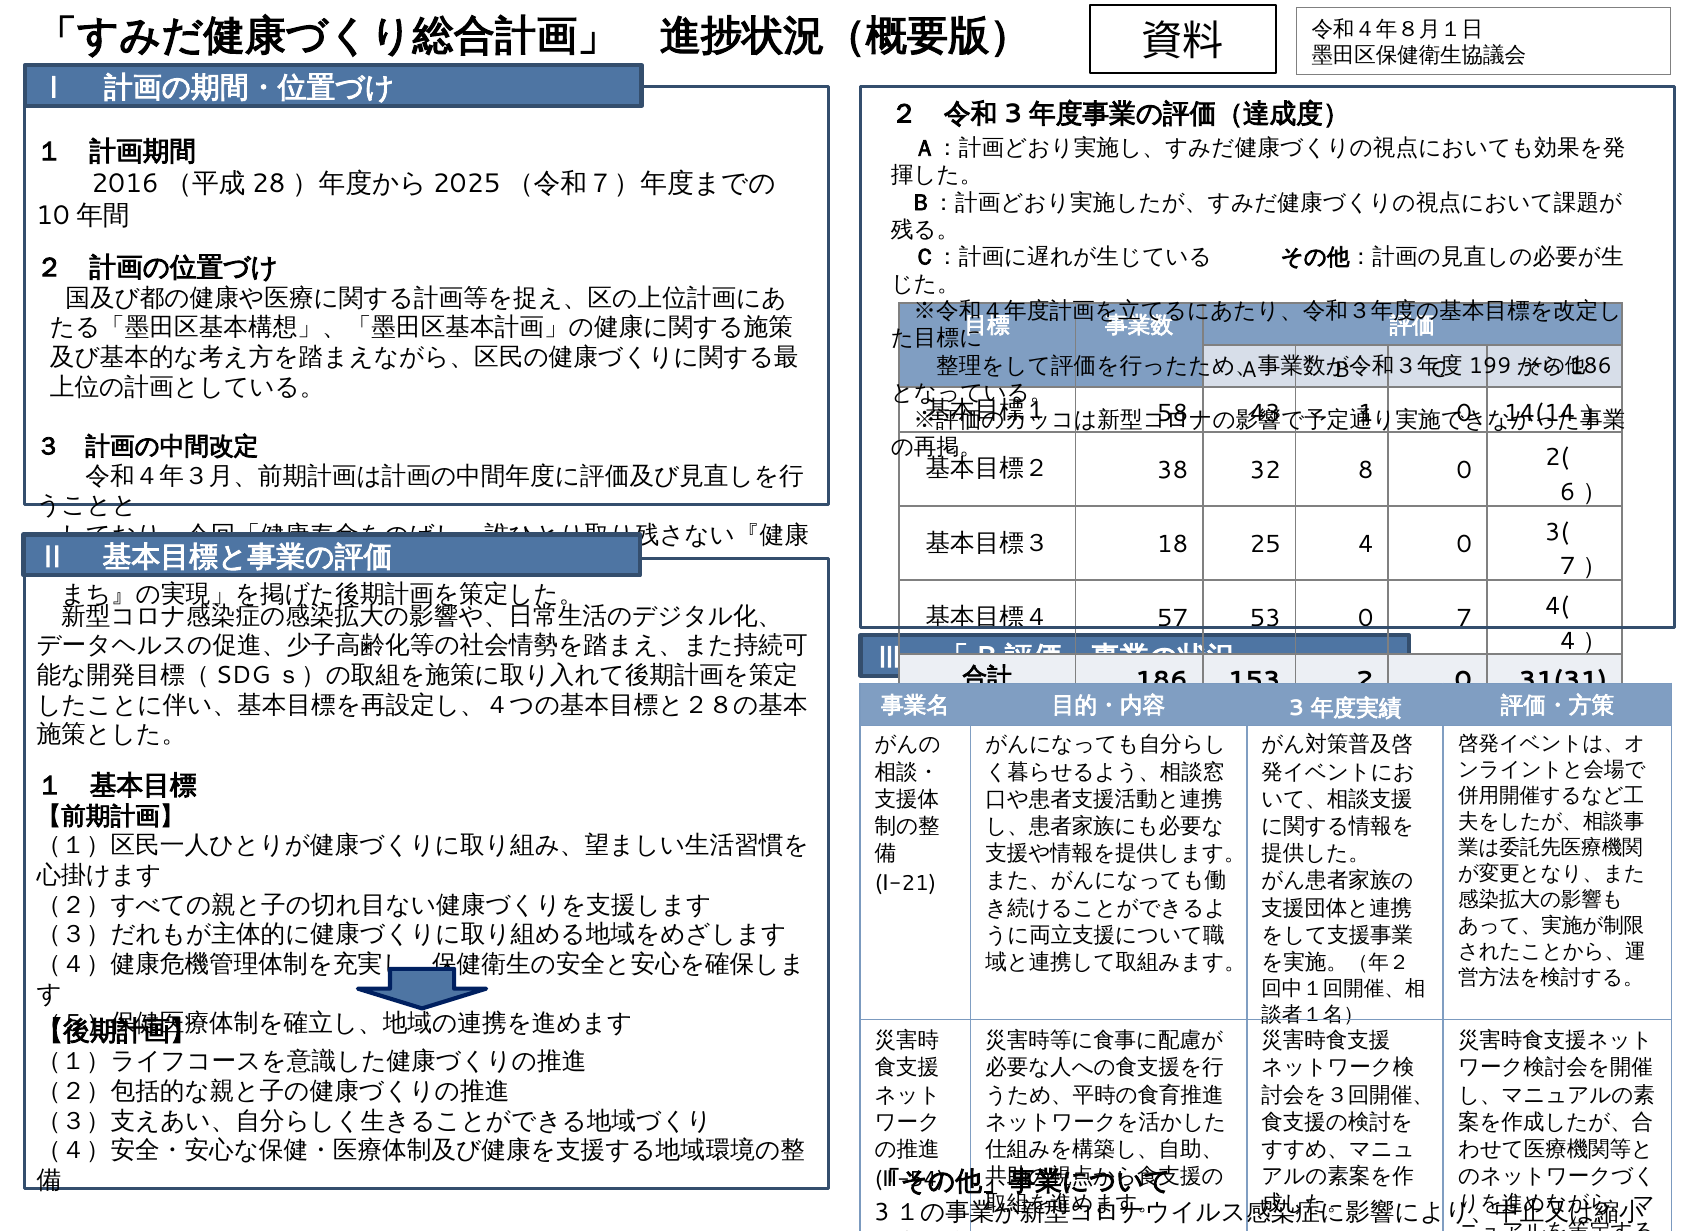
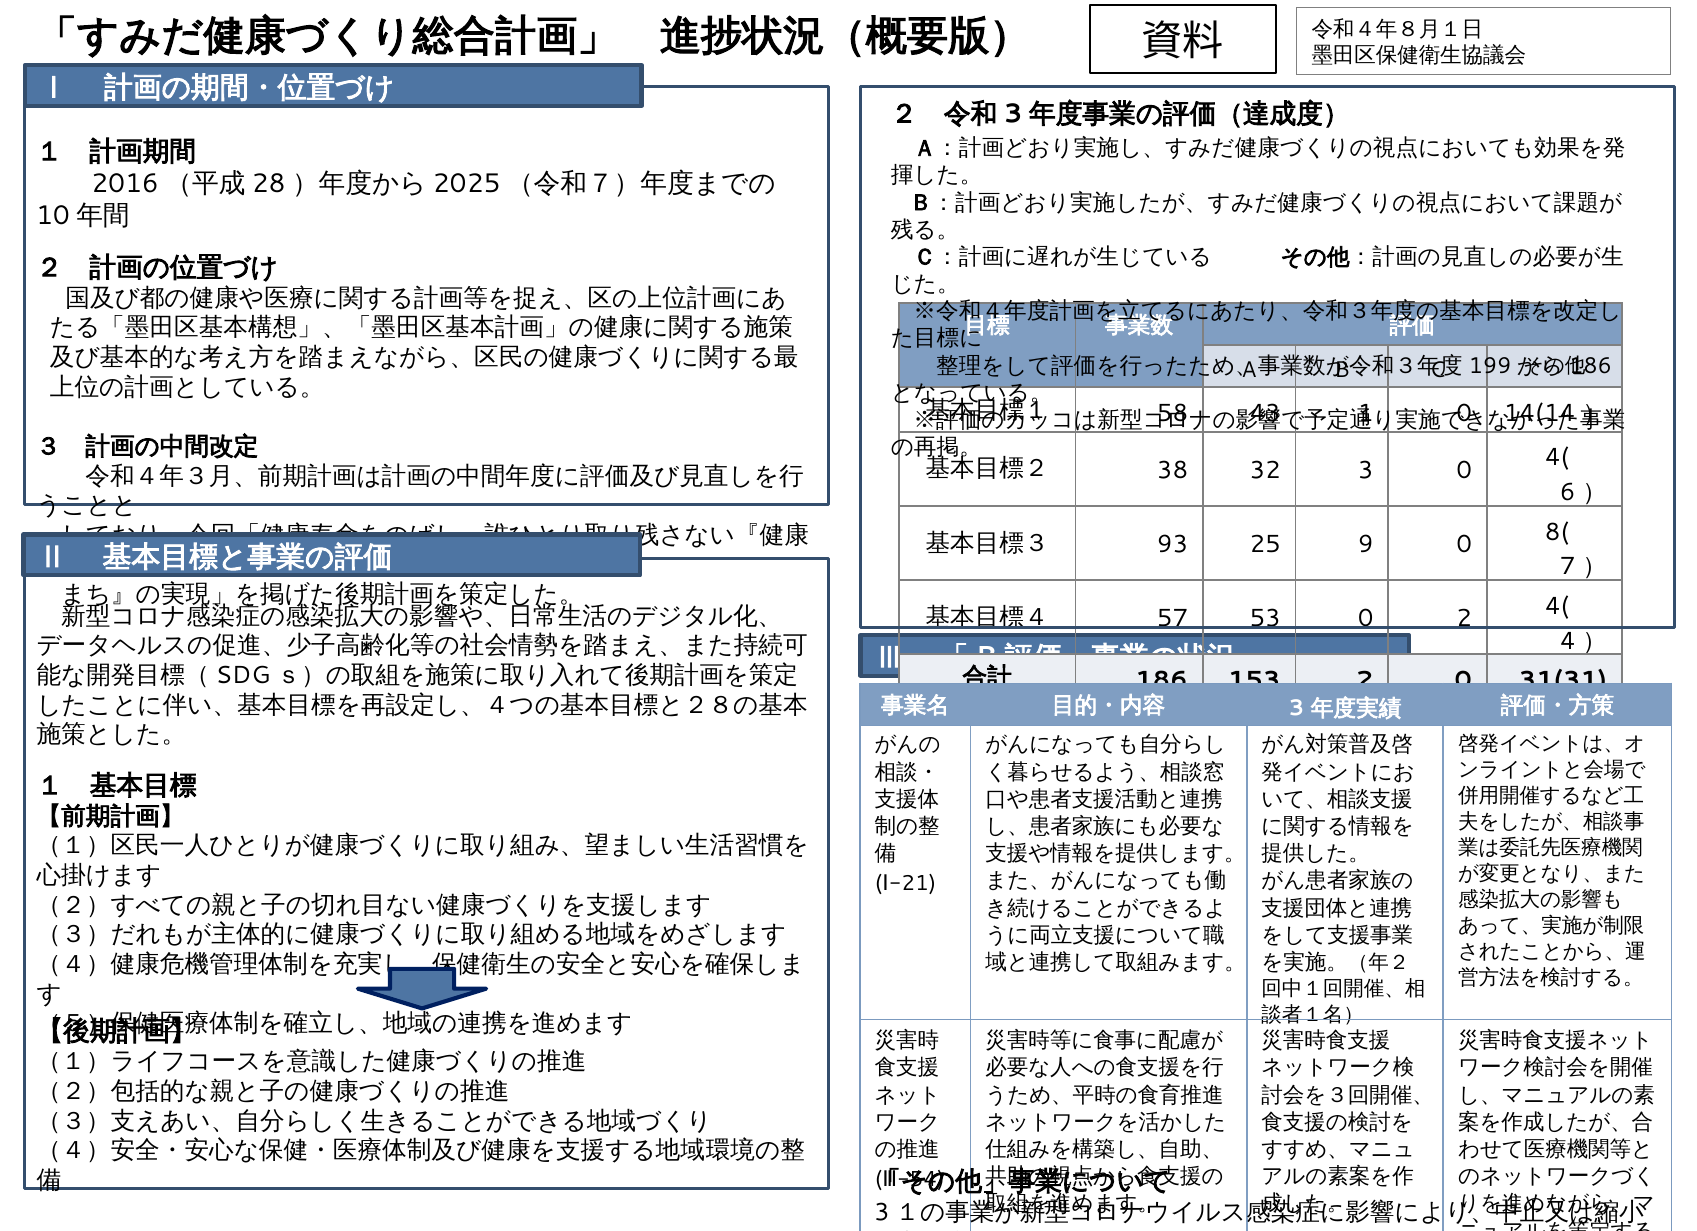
32 8: 8 -> 3 (1366, 470)
0 2(: 2( -> 4( (1557, 458)
18: 18 -> 93 (1173, 544)
25 4: 4 -> 9 (1366, 544)
3(: 3( -> 8( (1557, 532)
0 7: 7 -> 2 (1464, 618)
